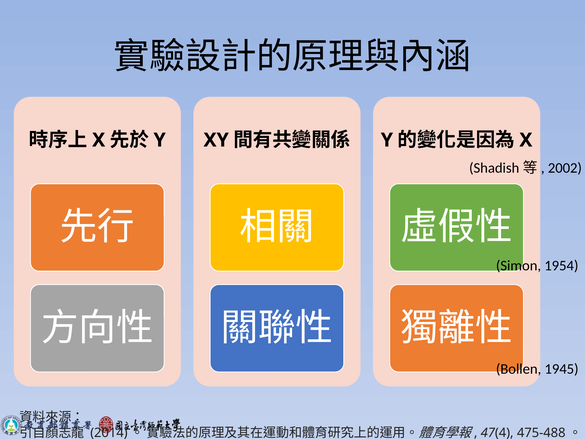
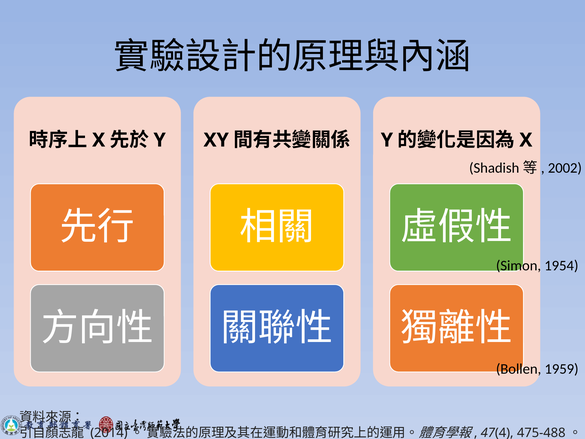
1945: 1945 -> 1959 (562, 369)
